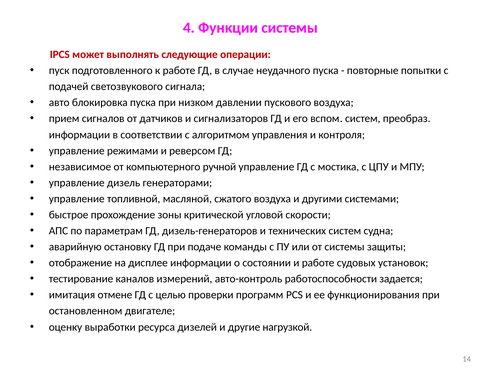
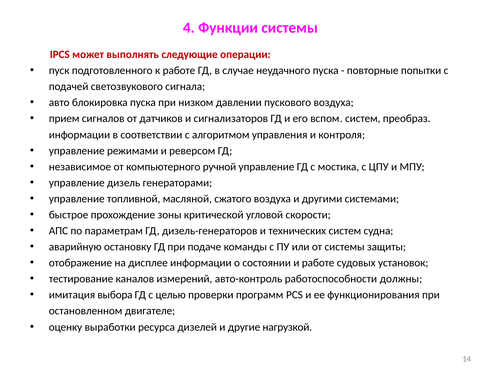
задается: задается -> должны (401, 279)
отмене: отмене -> выбора (115, 295)
